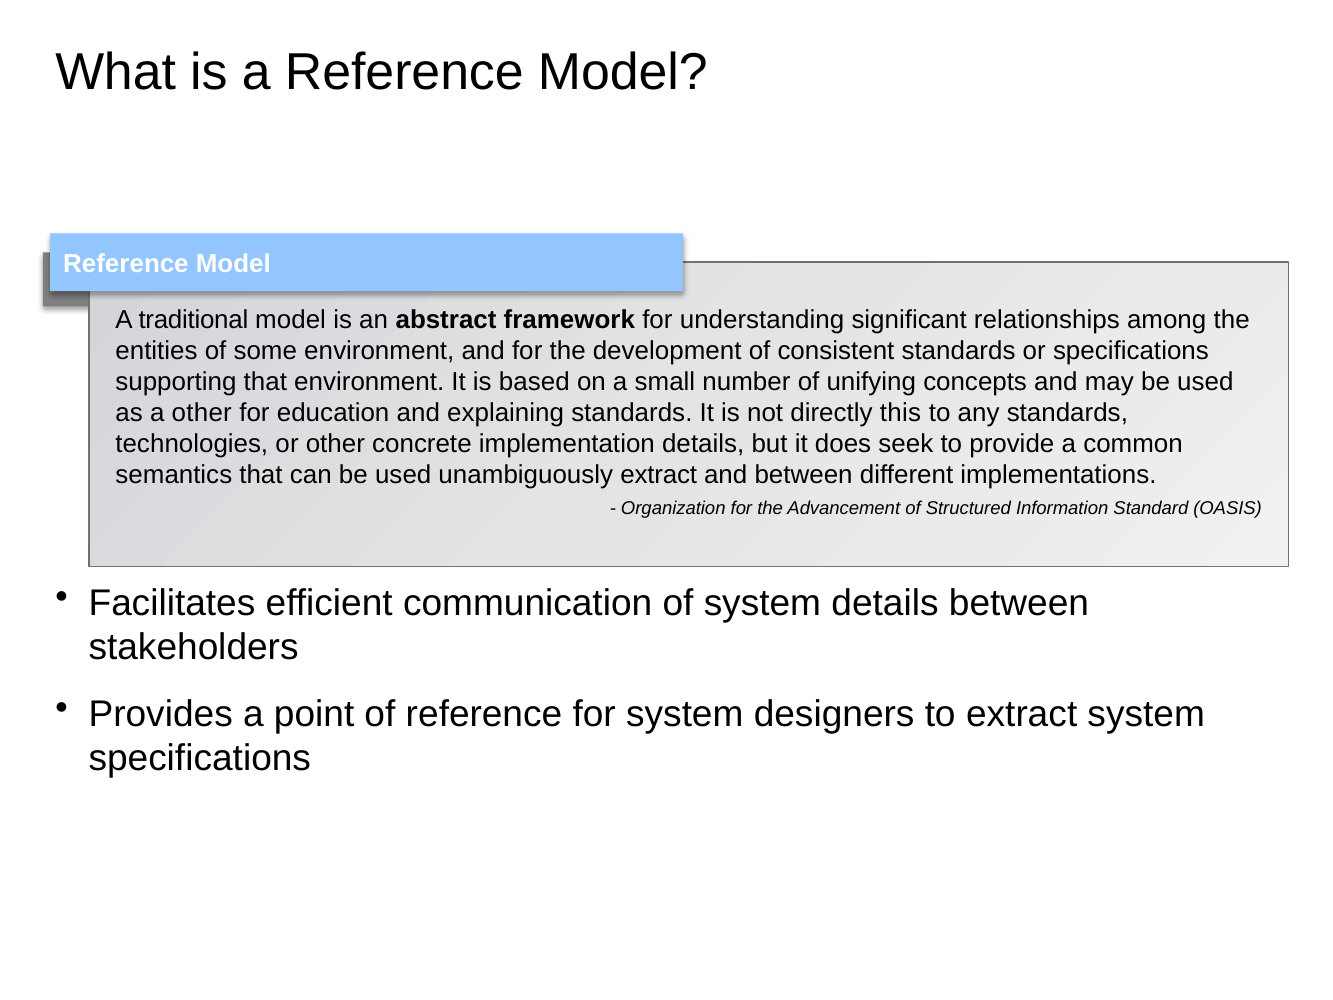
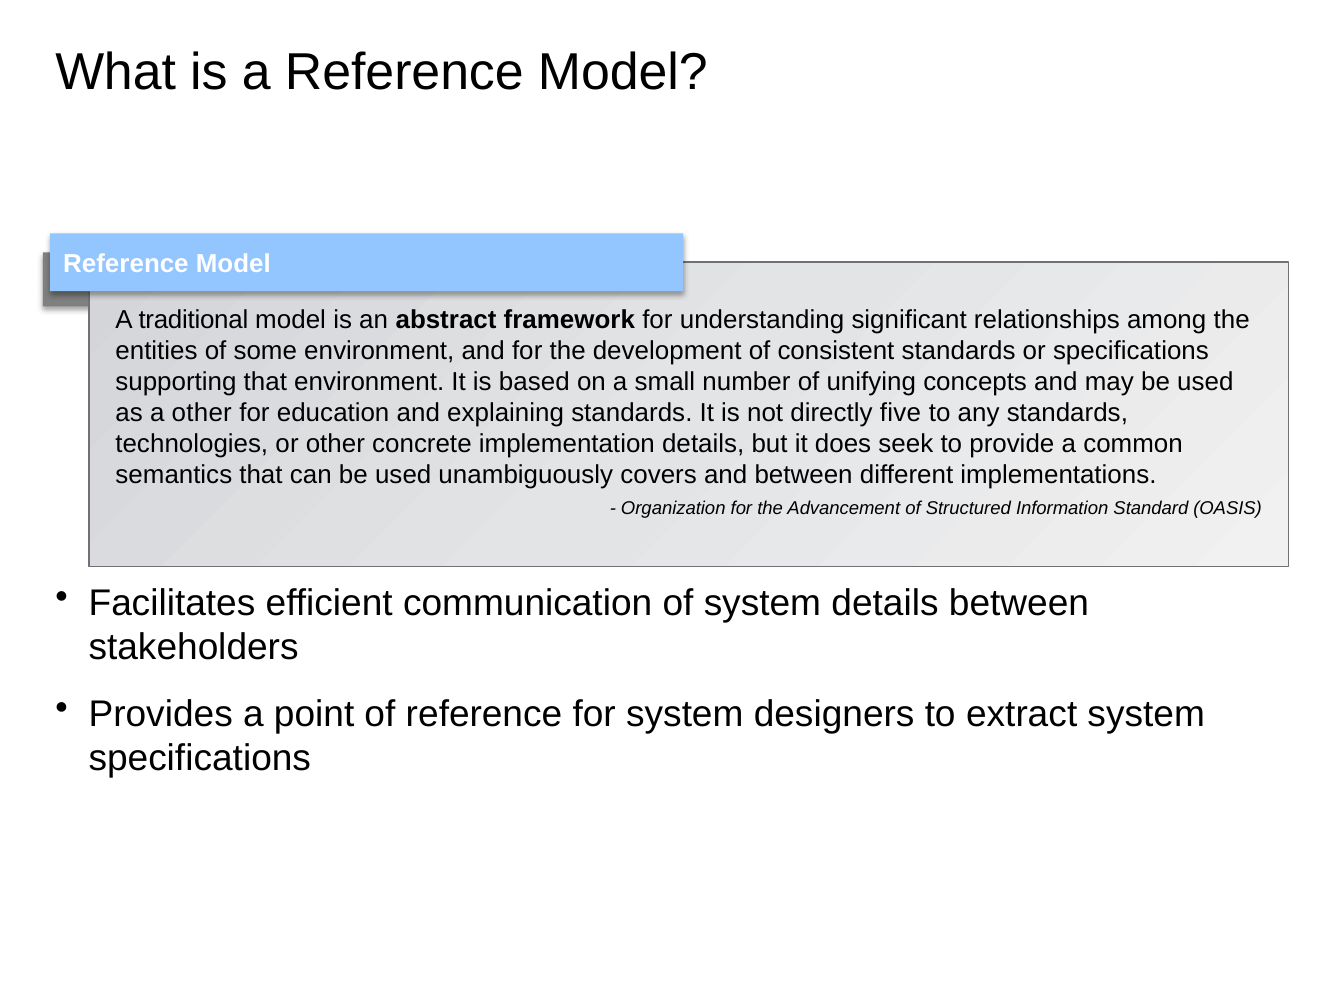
this: this -> five (901, 413)
unambiguously extract: extract -> covers (659, 475)
